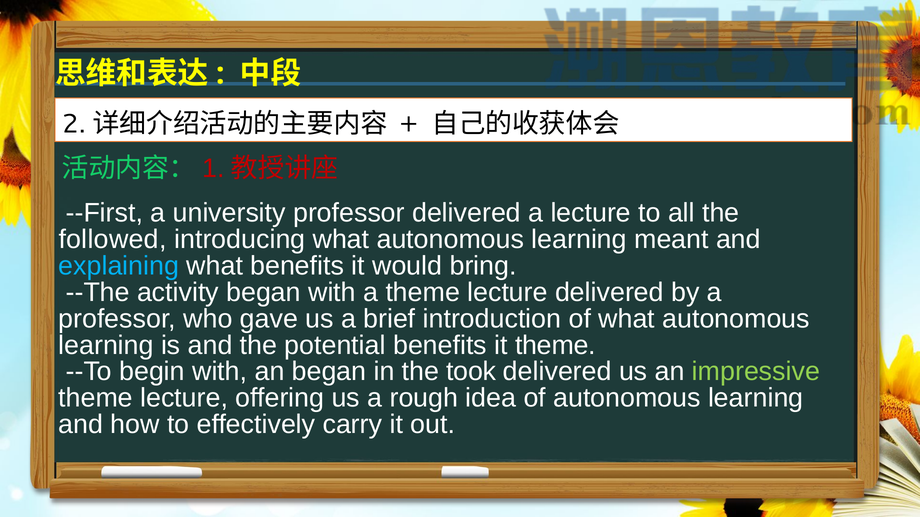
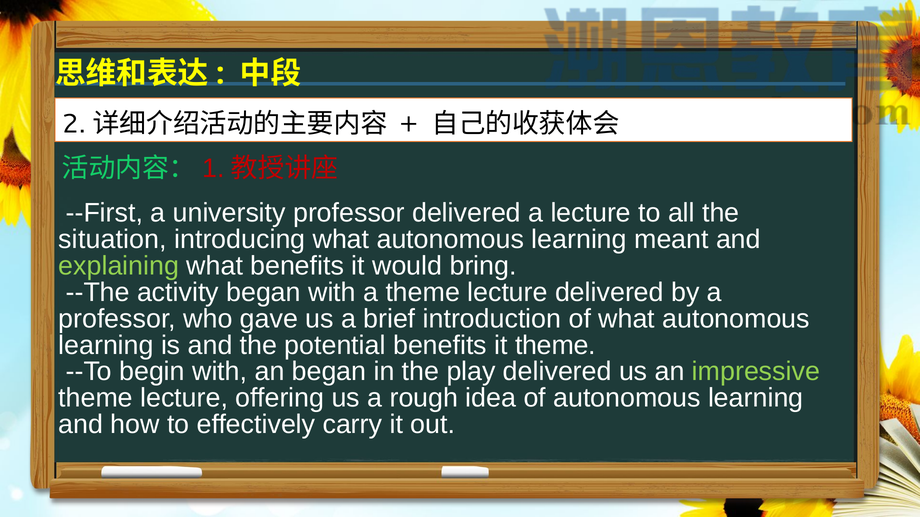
followed: followed -> situation (113, 240)
explaining colour: light blue -> light green (119, 266)
took: took -> play (471, 372)
